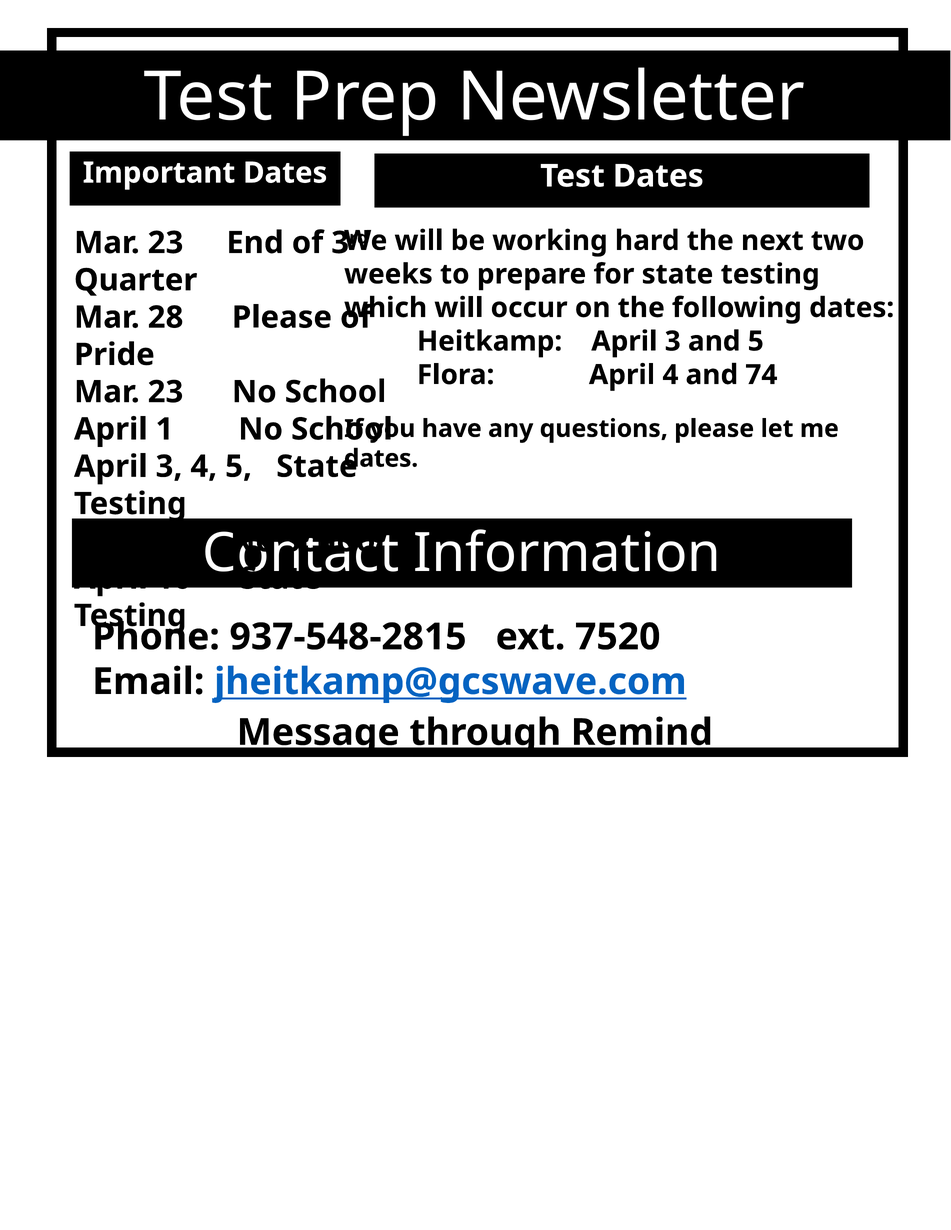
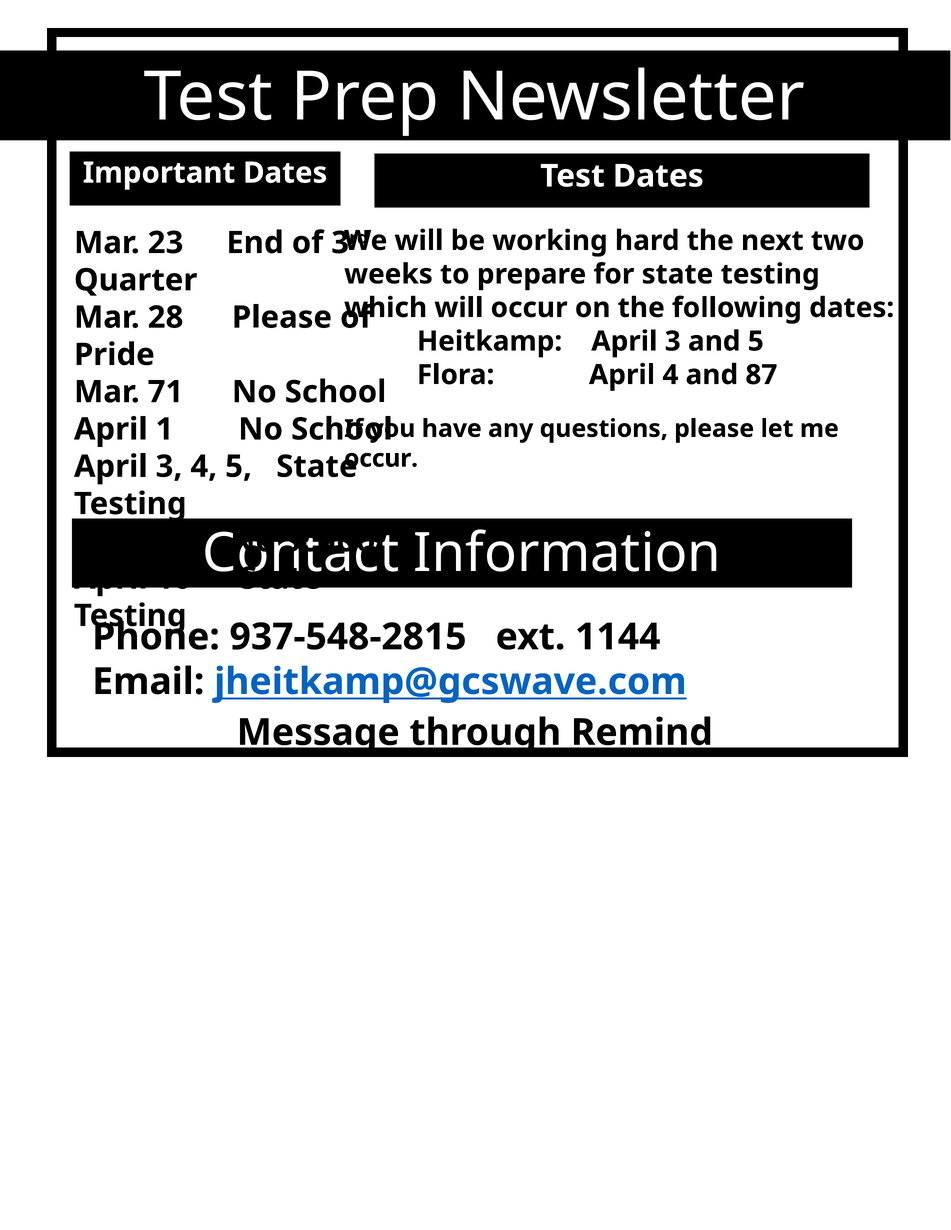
74: 74 -> 87 (761, 375)
23: 23 -> 71 (165, 392)
dates: dates -> occur (381, 459)
7520: 7520 -> 1144 (618, 637)
